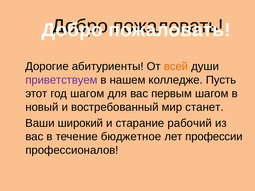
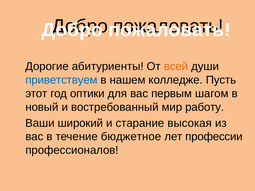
приветствуем colour: purple -> blue (61, 80)
год шагом: шагом -> оптики (87, 94)
станет: станет -> работу (205, 107)
рабочий: рабочий -> высокая (190, 123)
